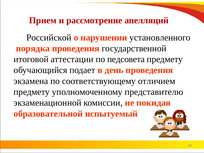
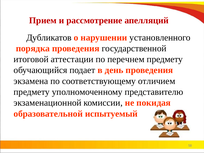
Российской: Российской -> Дубликатов (49, 38)
педсовета: педсовета -> перечнем (126, 59)
